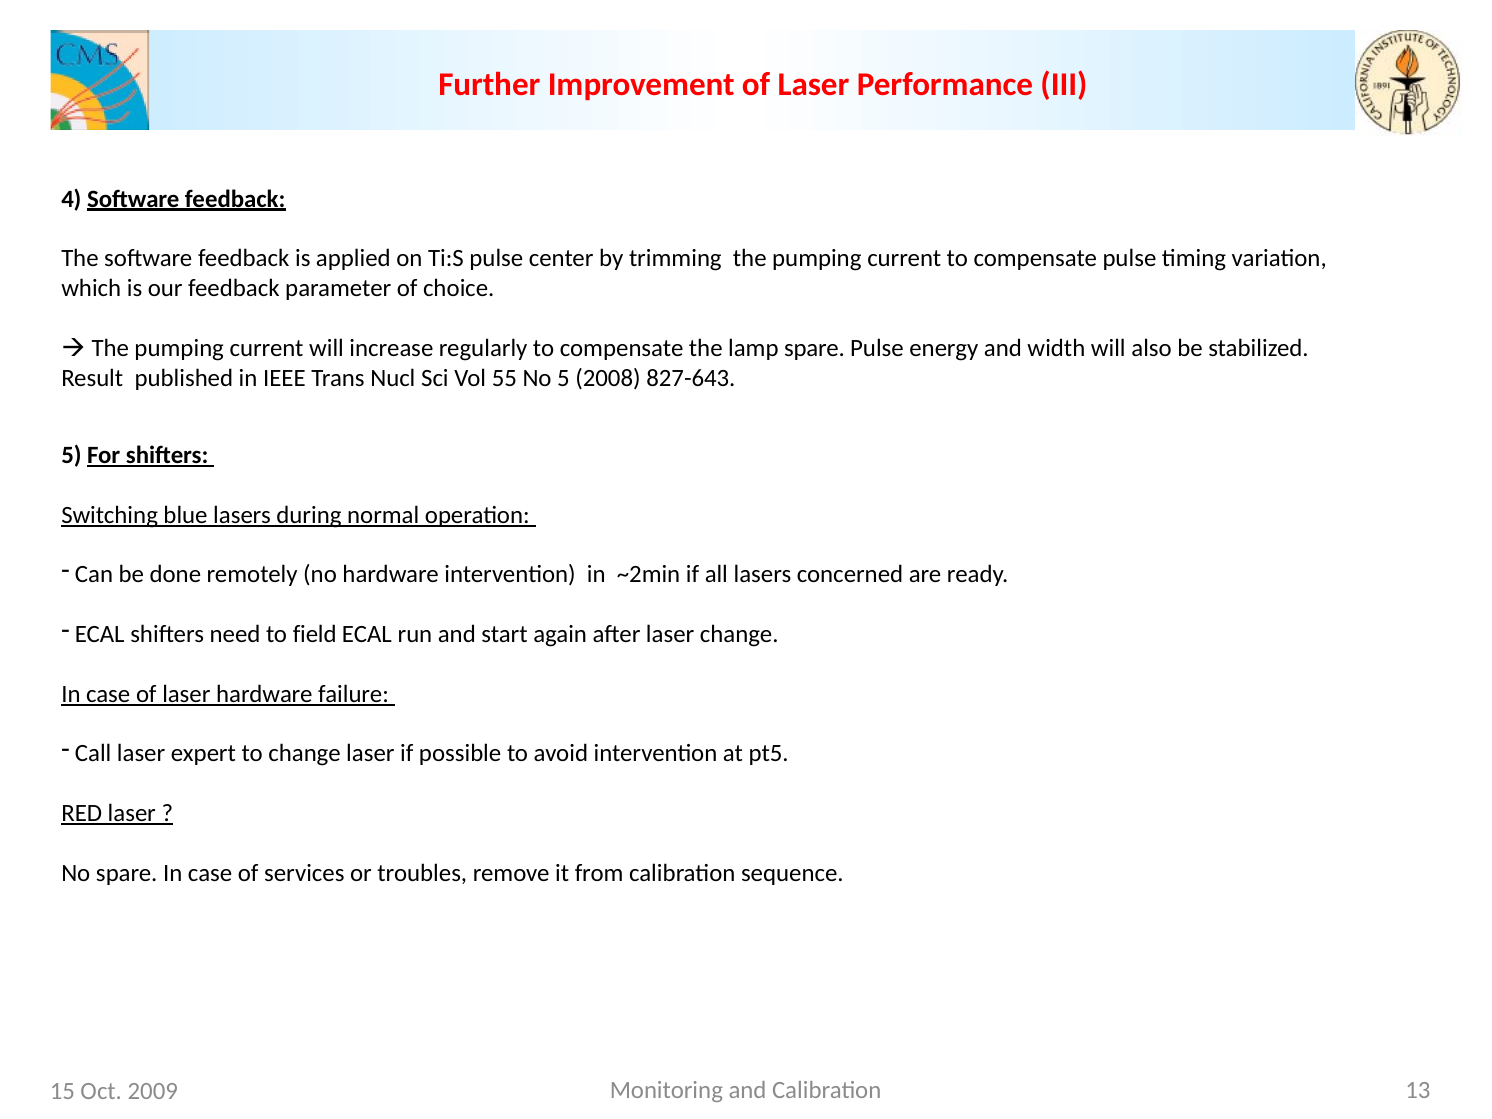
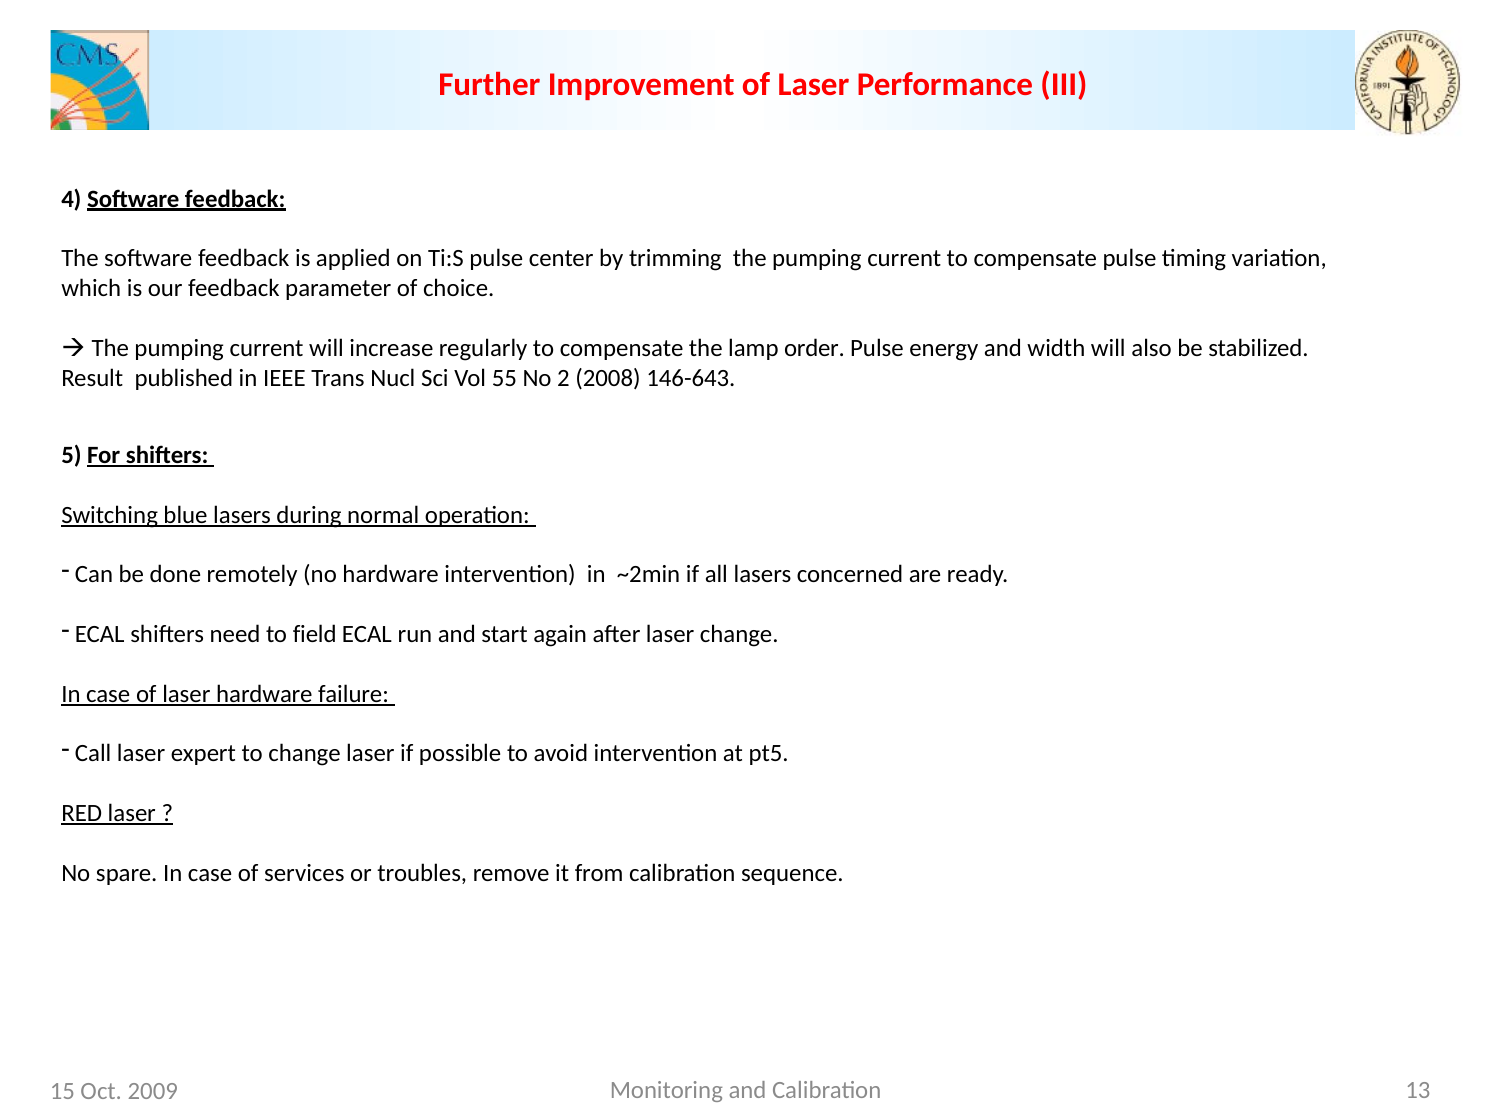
lamp spare: spare -> order (814, 348)
No 5: 5 -> 2 (563, 378)
827-643: 827-643 -> 146-643 (691, 378)
